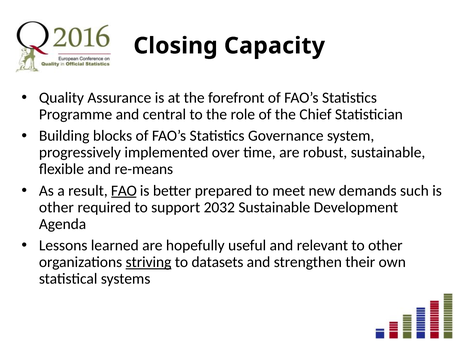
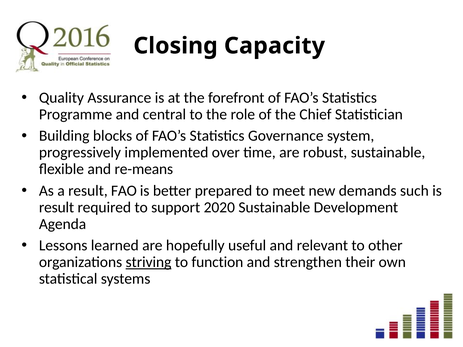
FAO underline: present -> none (124, 191)
other: other -> result (57, 207)
2032: 2032 -> 2020 (219, 207)
datasets: datasets -> function (217, 262)
